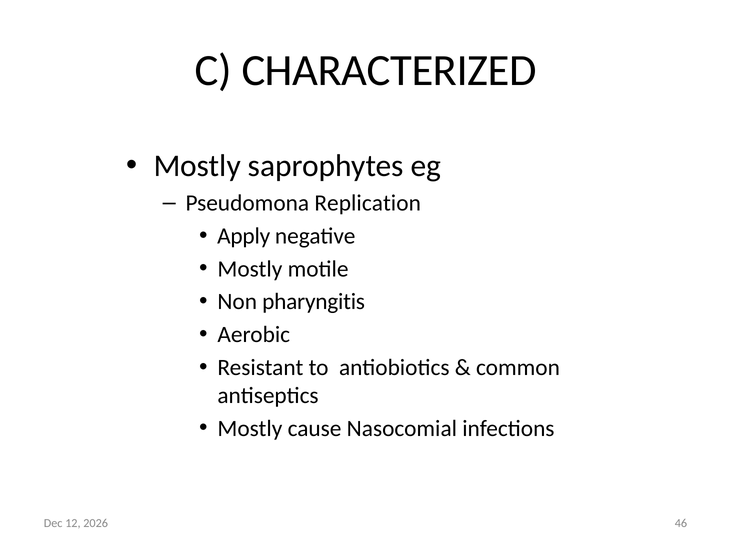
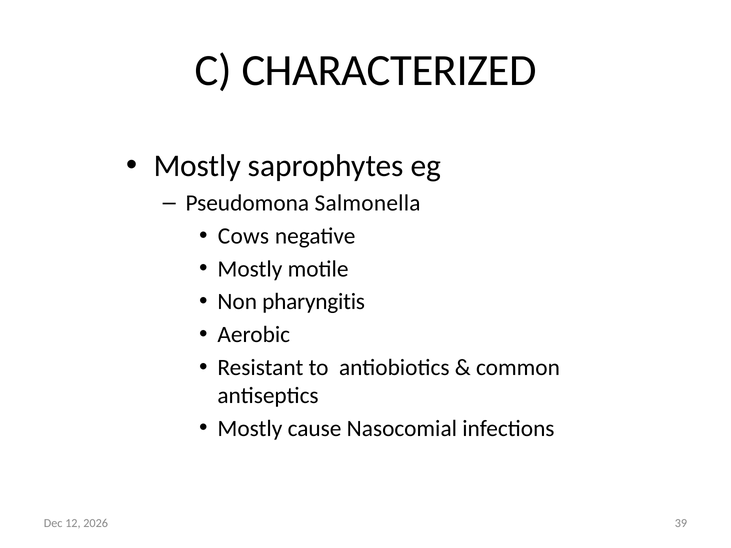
Replication: Replication -> Salmonella (368, 203)
Apply: Apply -> Cows (243, 236)
46: 46 -> 39 (681, 523)
